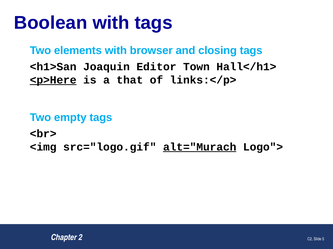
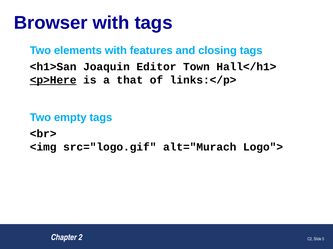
Boolean: Boolean -> Browser (51, 23)
browser: browser -> features (151, 51)
alt="Murach underline: present -> none (200, 147)
